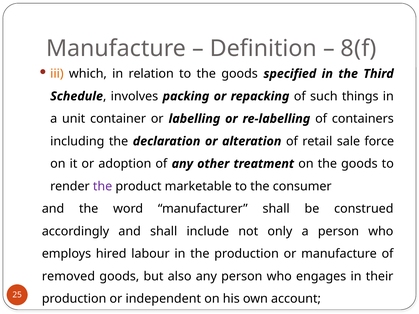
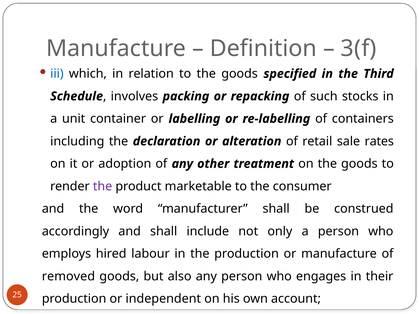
8(f: 8(f -> 3(f (359, 48)
iii colour: orange -> blue (57, 74)
things: things -> stocks (360, 96)
force: force -> rates (379, 141)
